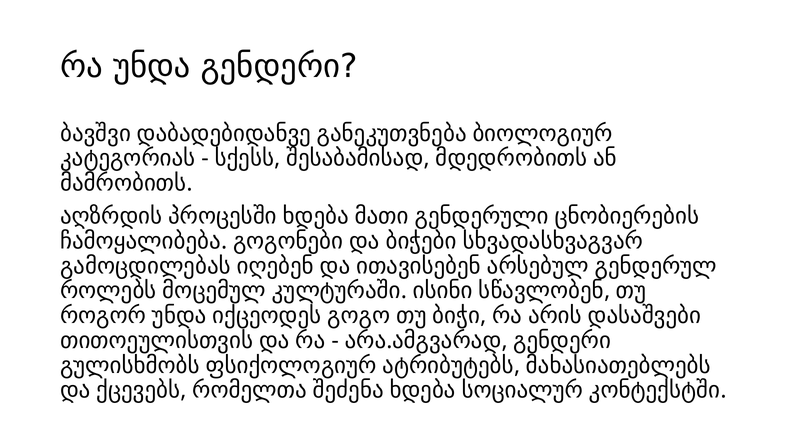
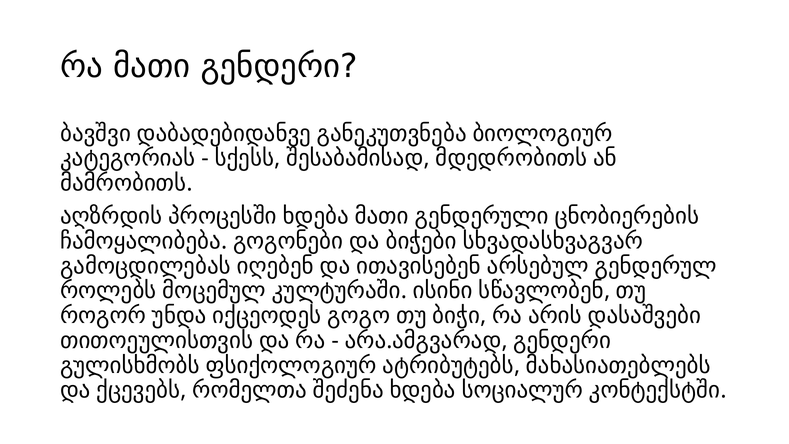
რა უნდა: უნდა -> მათი (152, 66)
